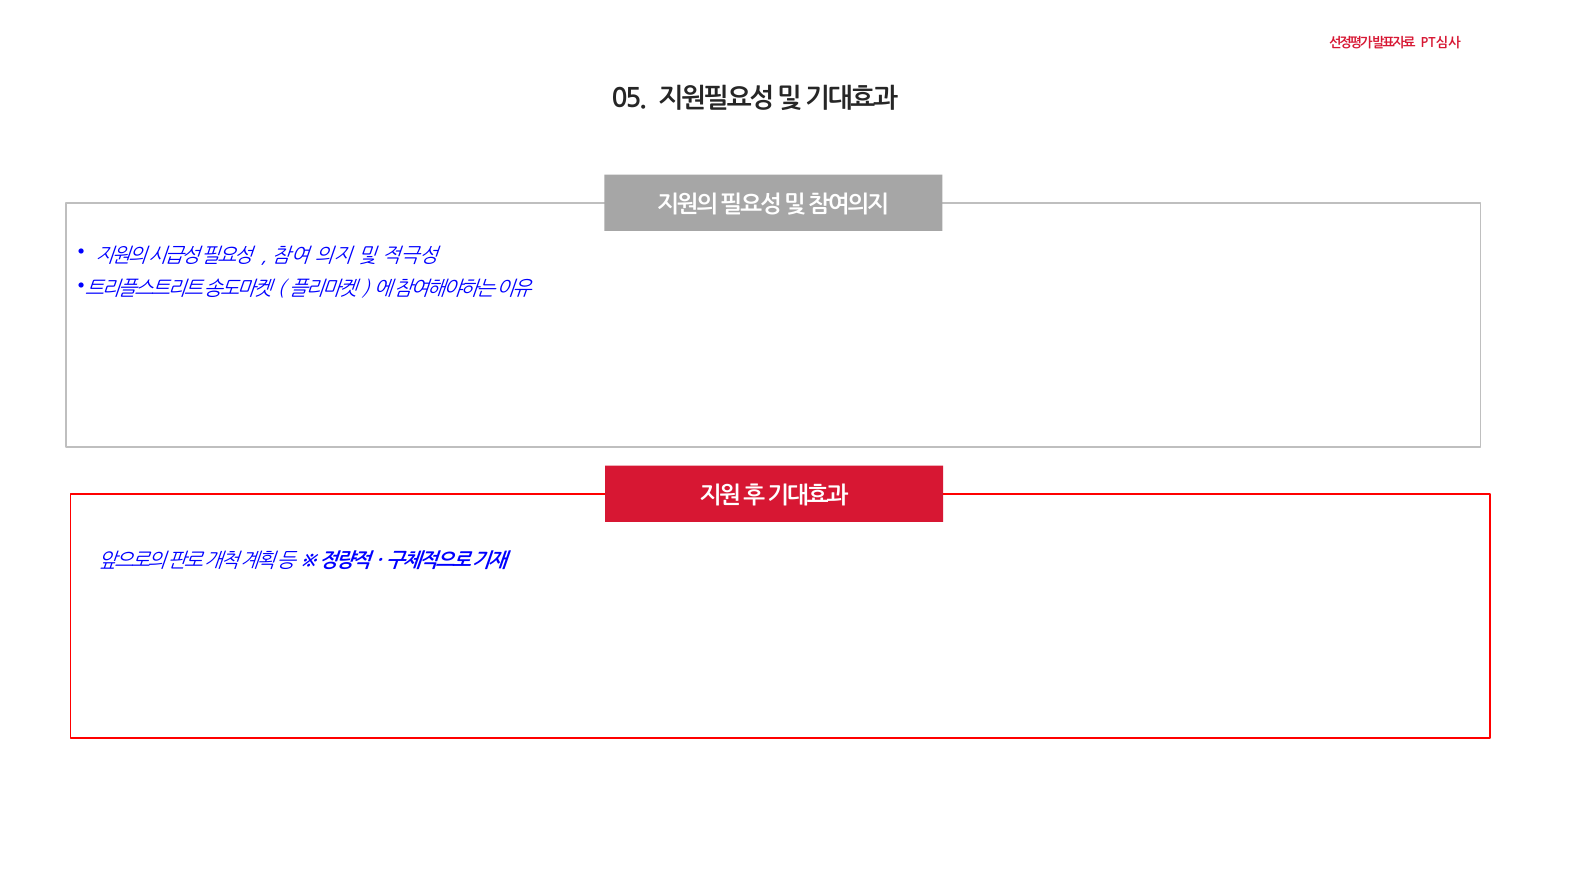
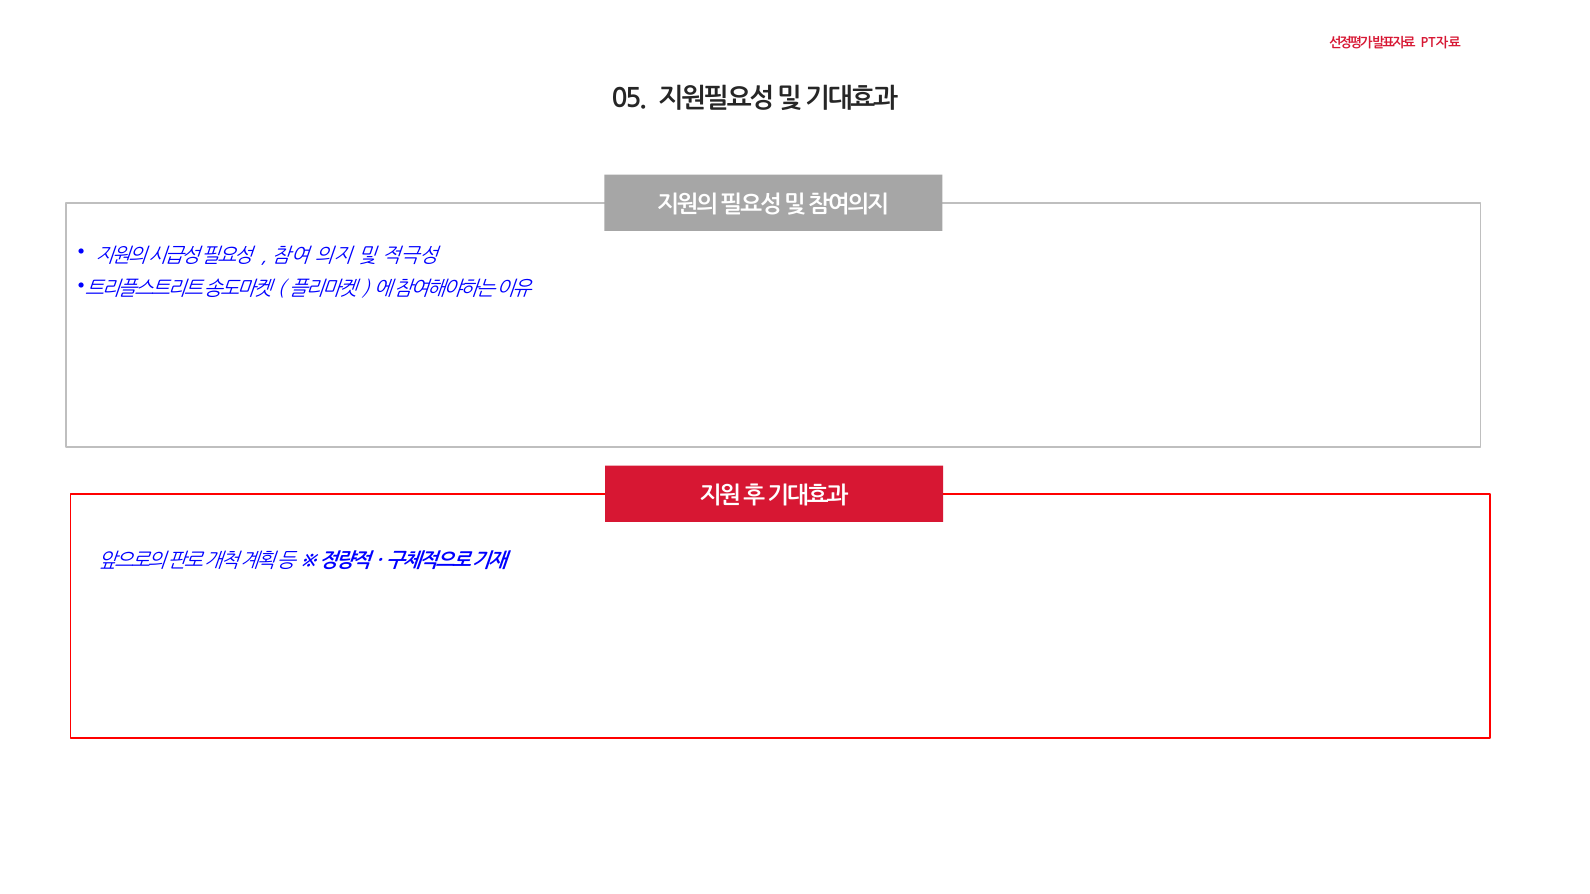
PT심사: PT심사 -> PT자료 (1441, 43)
